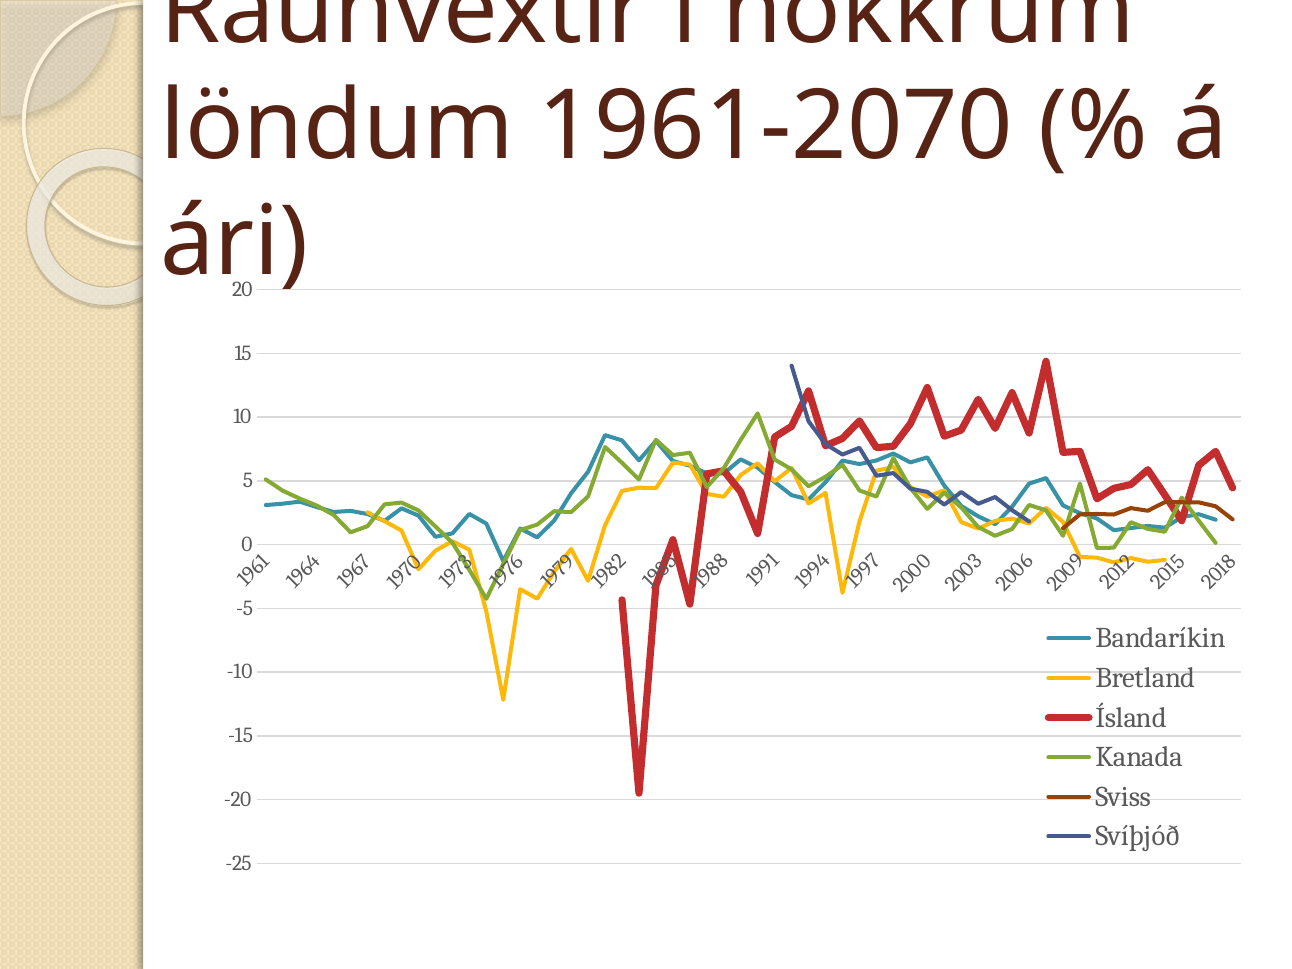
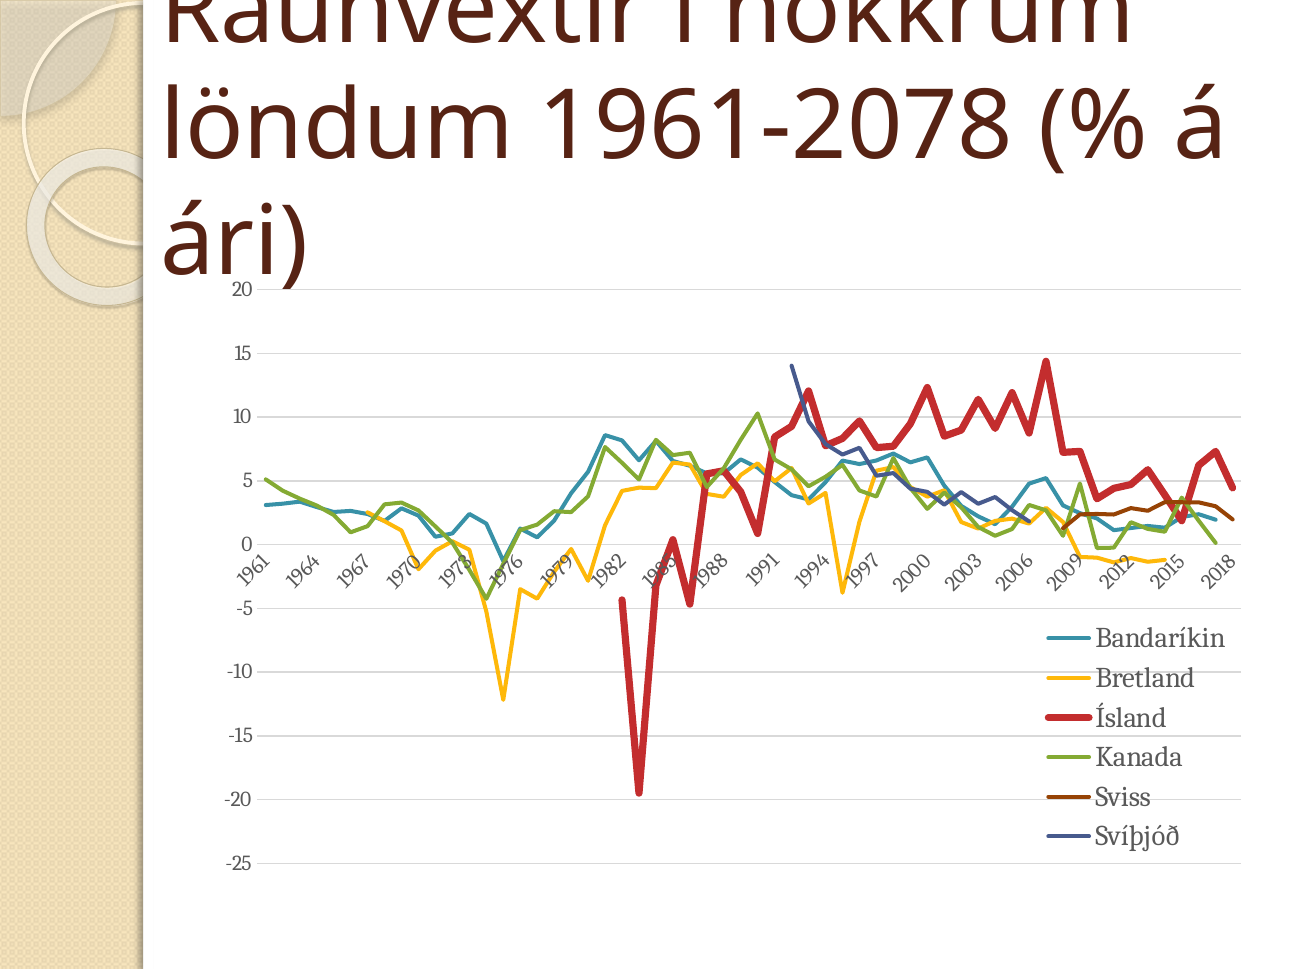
1961-2070: 1961-2070 -> 1961-2078 (776, 126)
